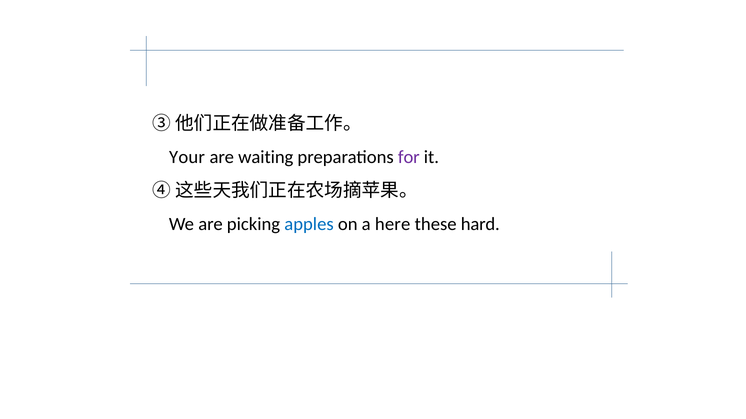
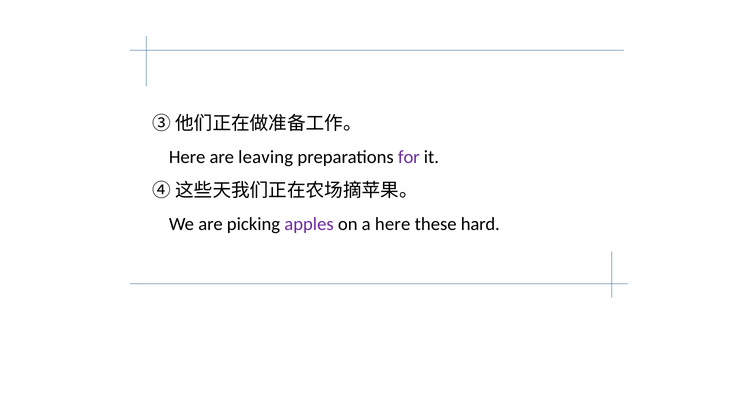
Your: Your -> Here (187, 157)
waiting: waiting -> leaving (266, 157)
apples colour: blue -> purple (309, 224)
